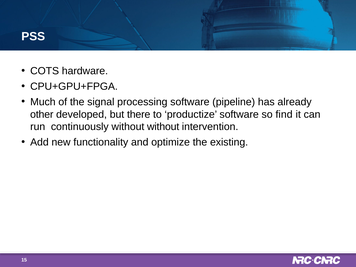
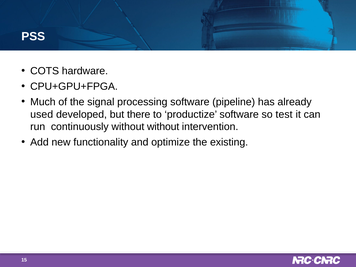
other: other -> used (42, 114)
find: find -> test (284, 114)
